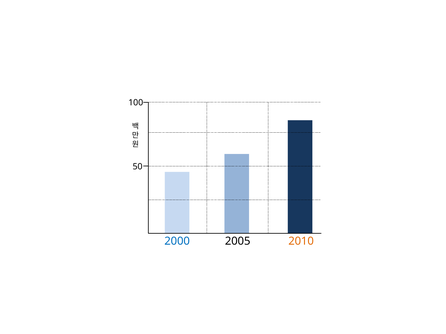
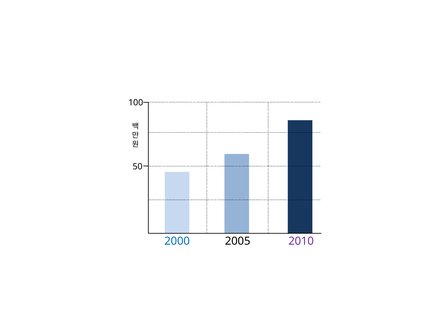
2010 colour: orange -> purple (301, 241)
